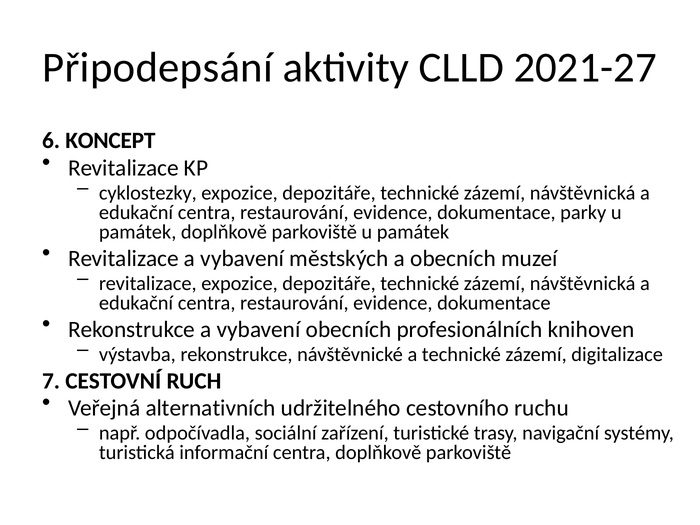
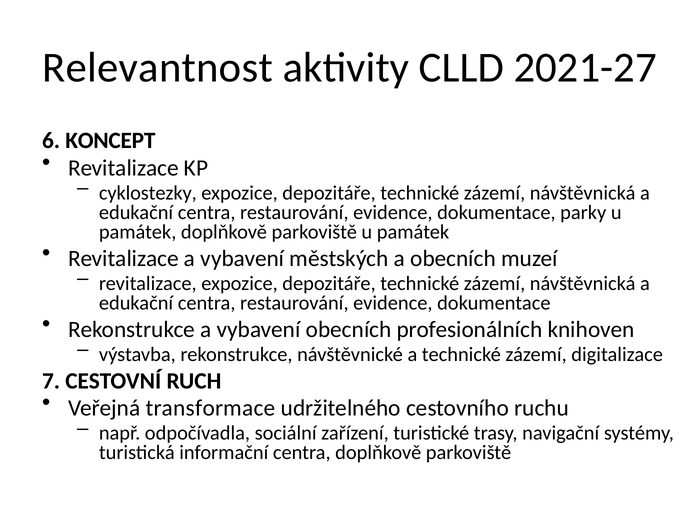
Připodepsání: Připodepsání -> Relevantnost (158, 68)
alternativních: alternativních -> transformace (210, 408)
